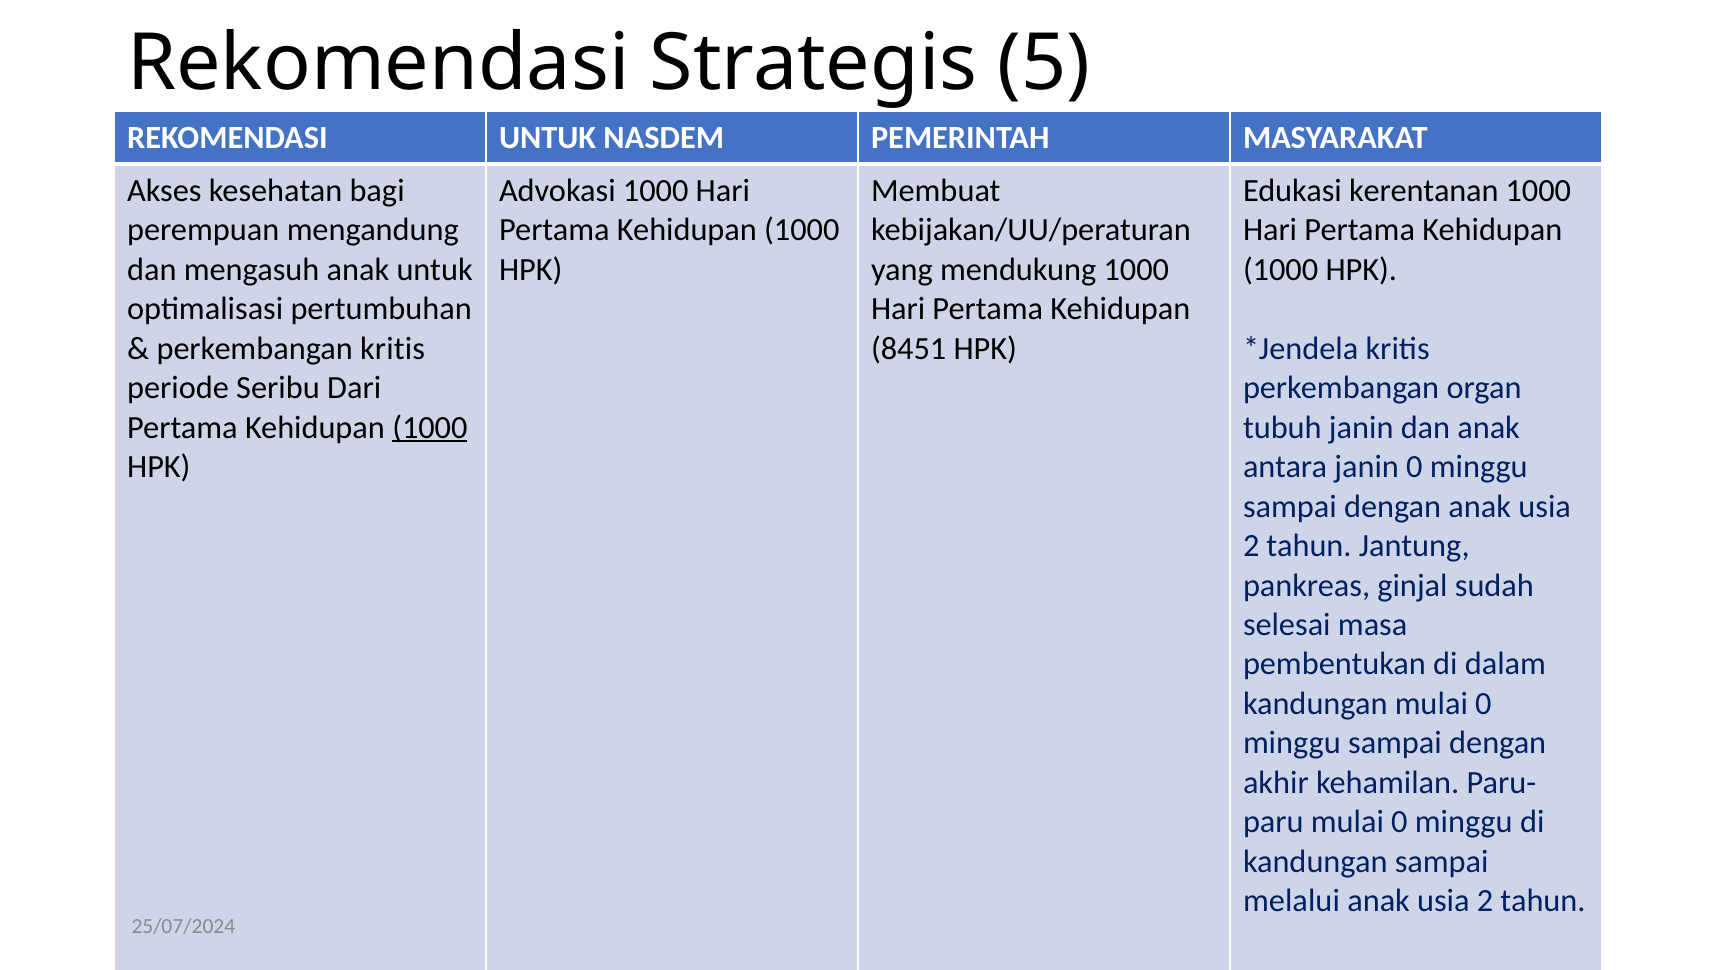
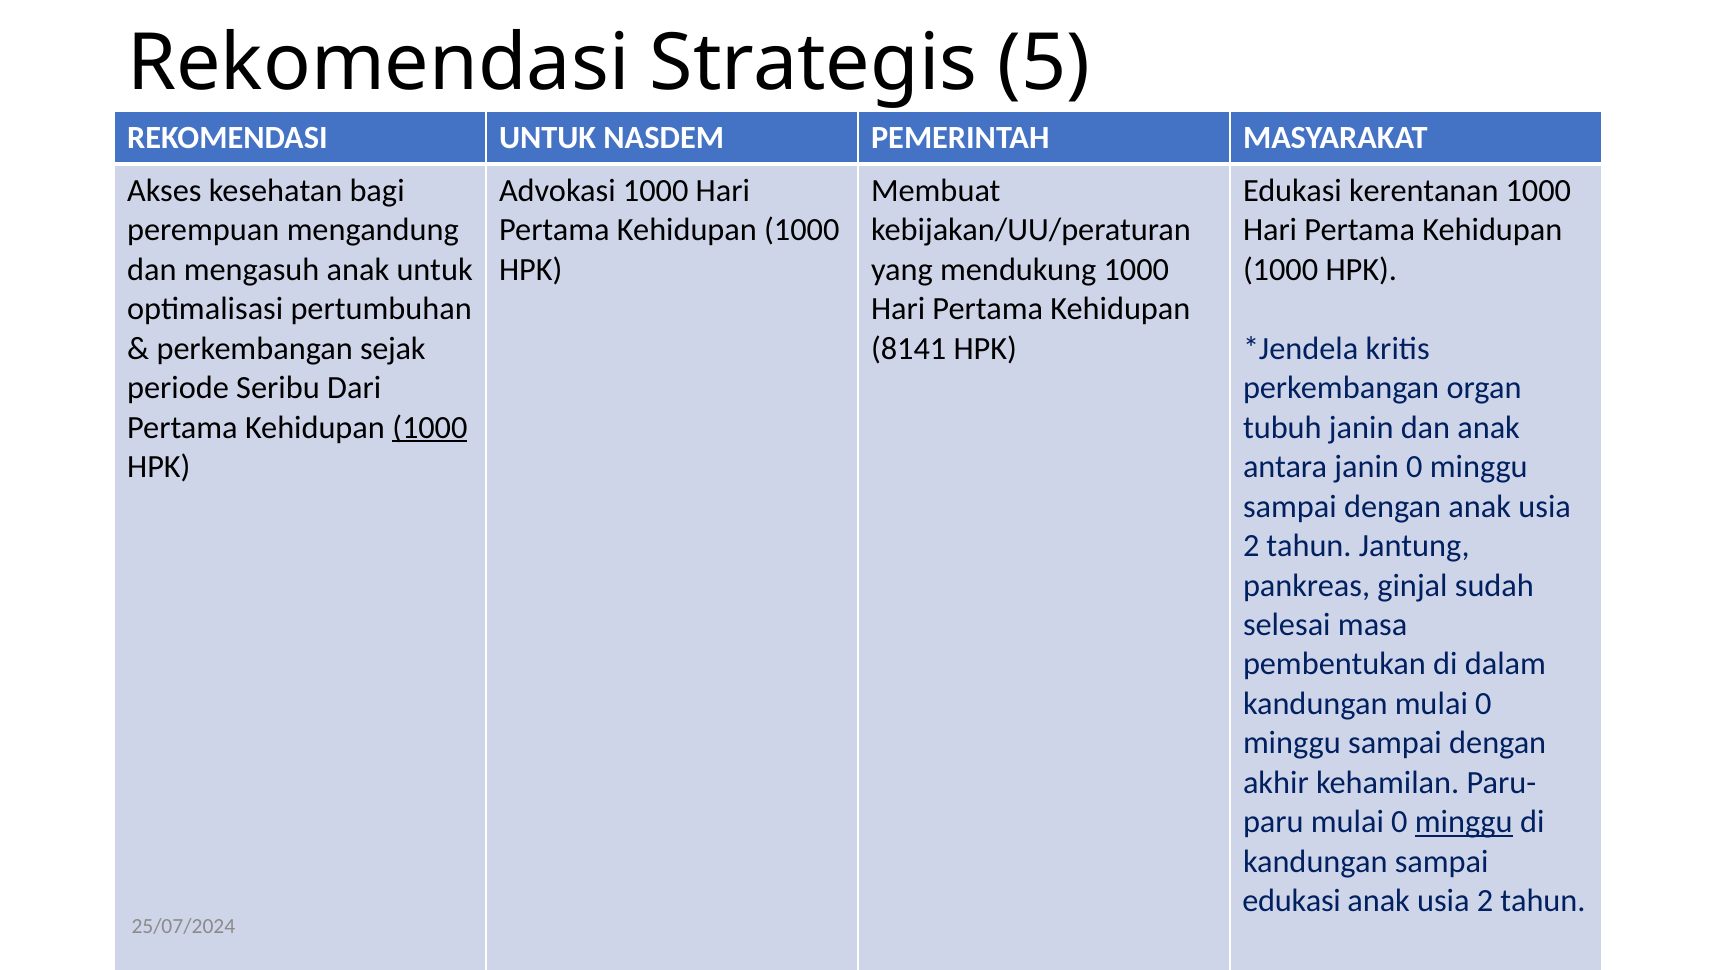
perkembangan kritis: kritis -> sejak (393, 349)
8451: 8451 -> 8141 (909, 349)
minggu underline: none -> present (1464, 822)
melalui: melalui -> edukasi (1292, 901)
